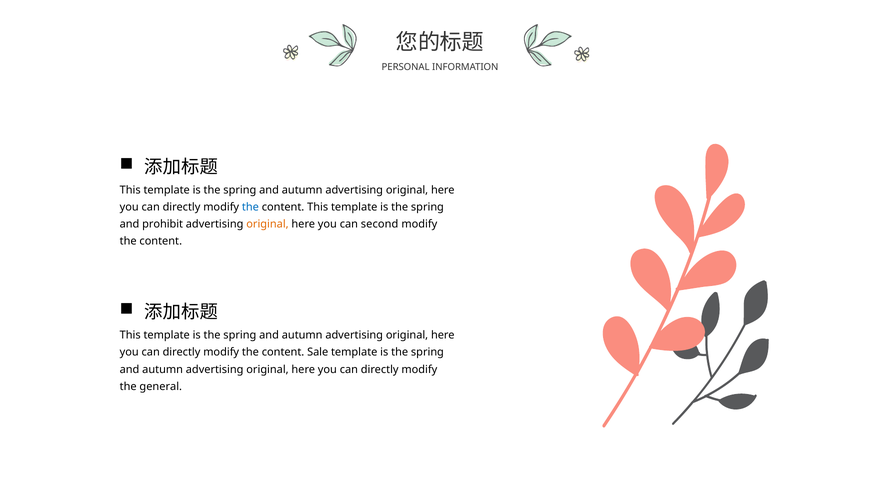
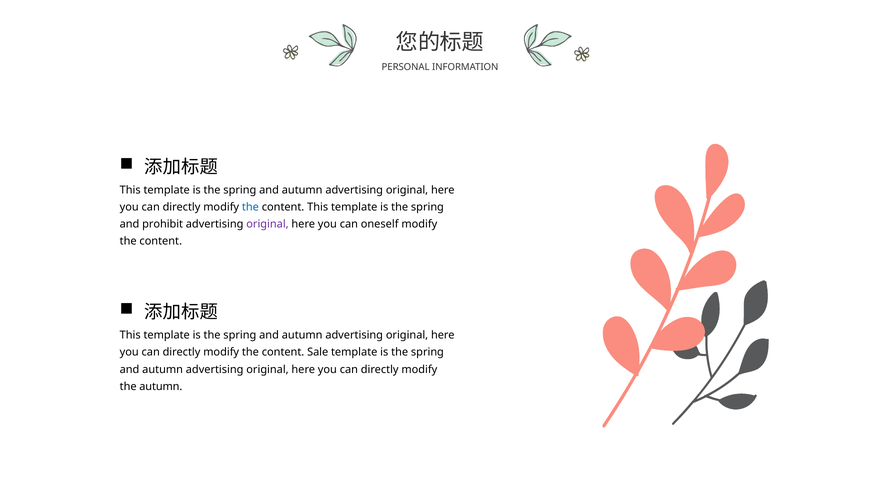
original colour: orange -> purple (268, 224)
second: second -> oneself (380, 224)
the general: general -> autumn (161, 387)
